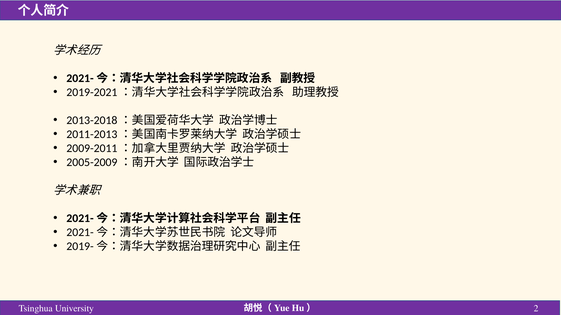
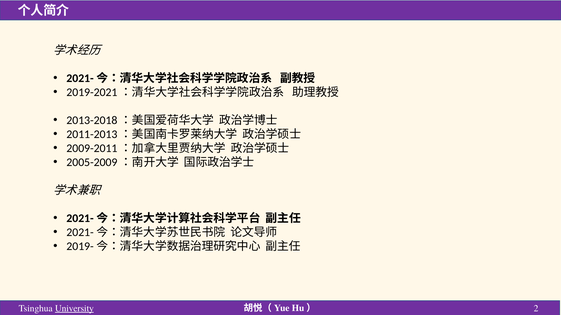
University underline: none -> present (74, 309)
